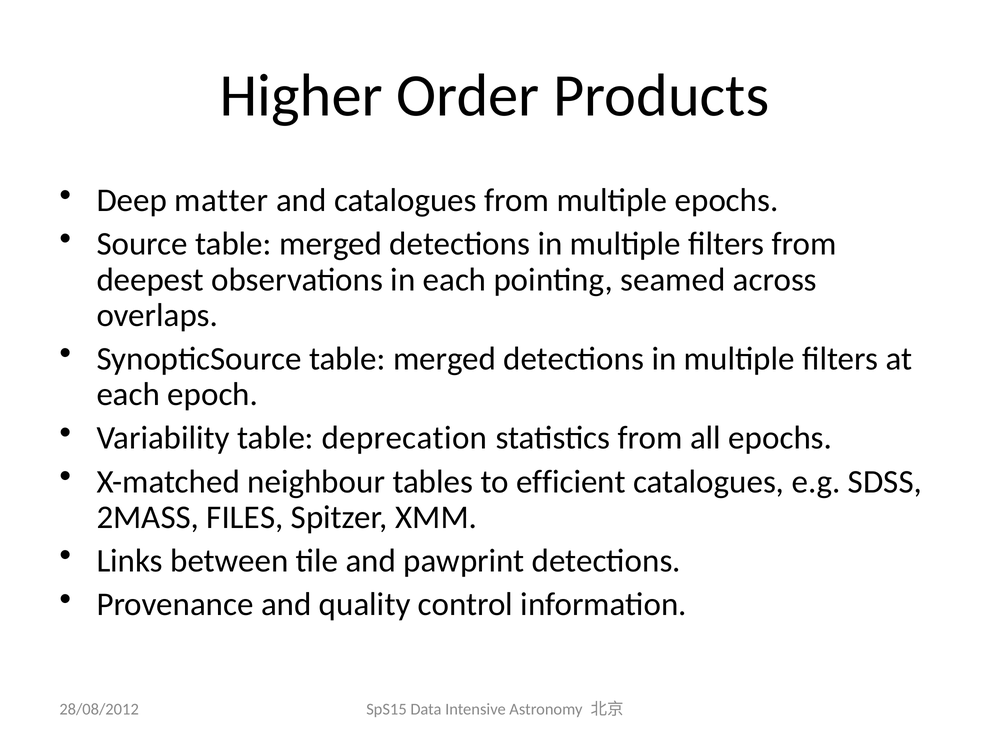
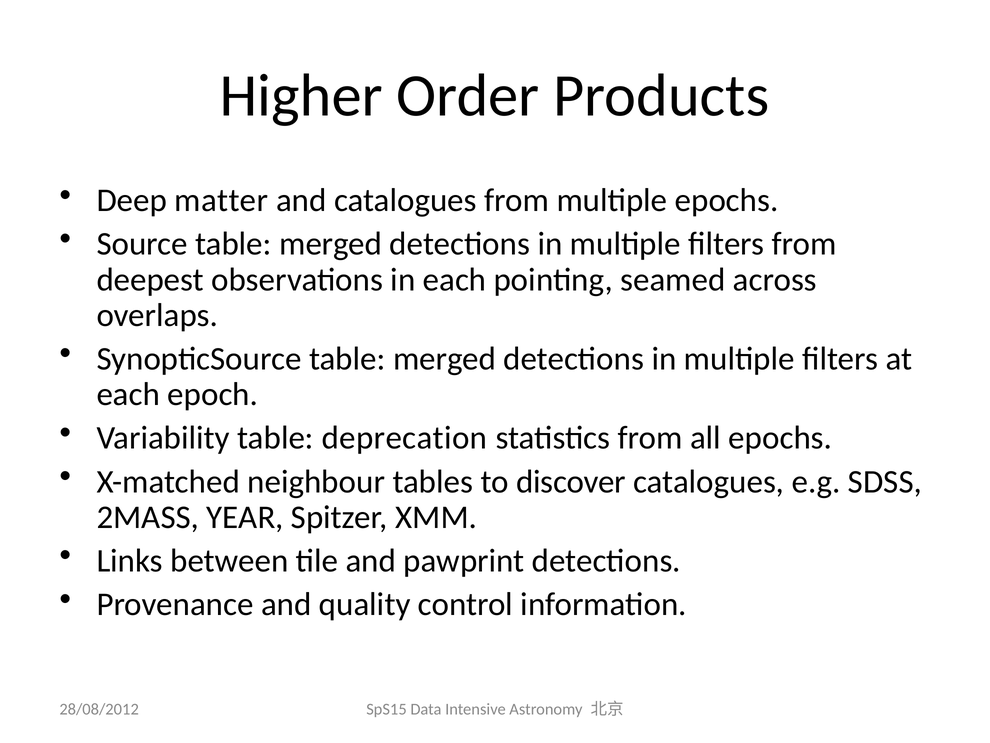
efficient: efficient -> discover (571, 481)
FILES: FILES -> YEAR (245, 517)
